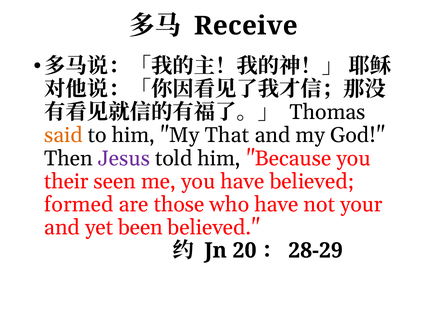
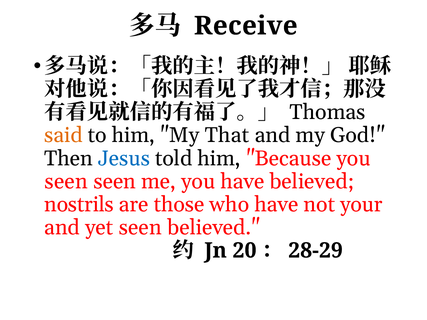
Jesus colour: purple -> blue (124, 158)
their: their -> seen (66, 181)
formed: formed -> nostrils (79, 205)
yet been: been -> seen (140, 228)
